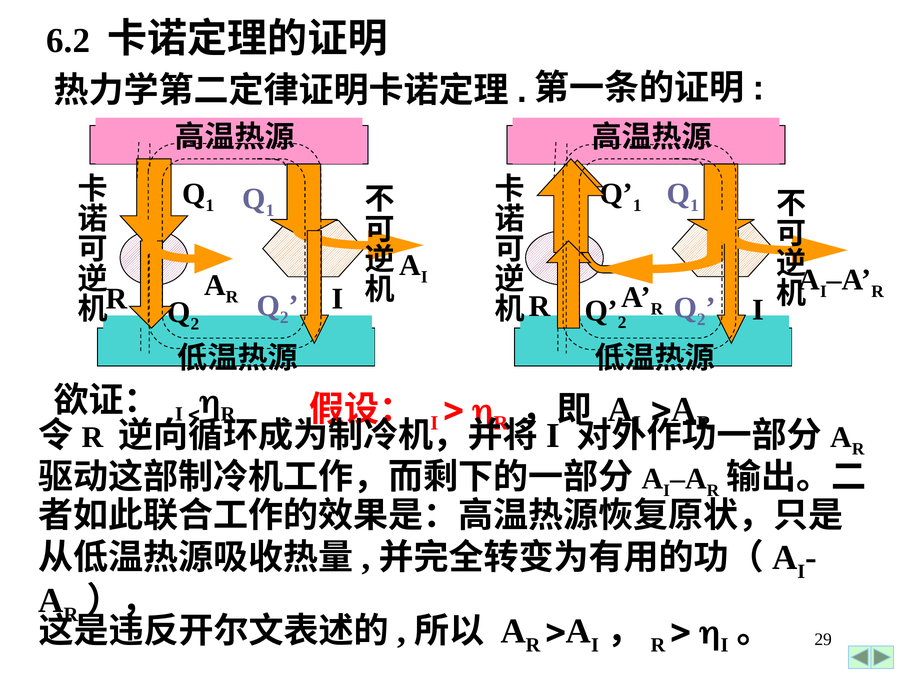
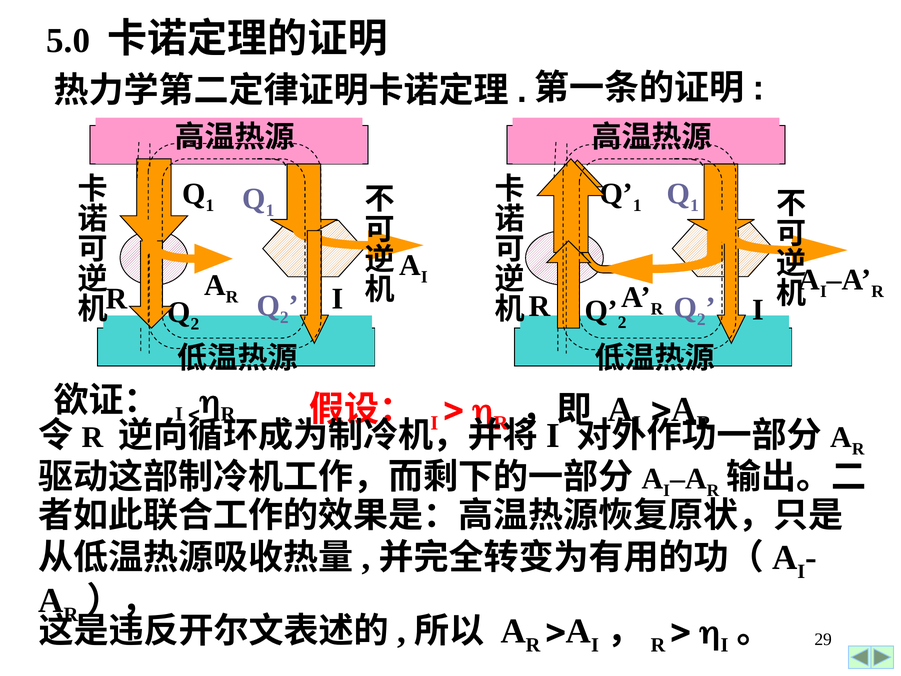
6.2: 6.2 -> 5.0 (68, 40)
